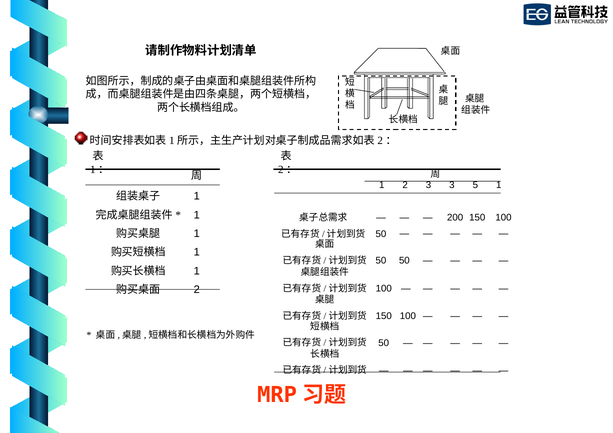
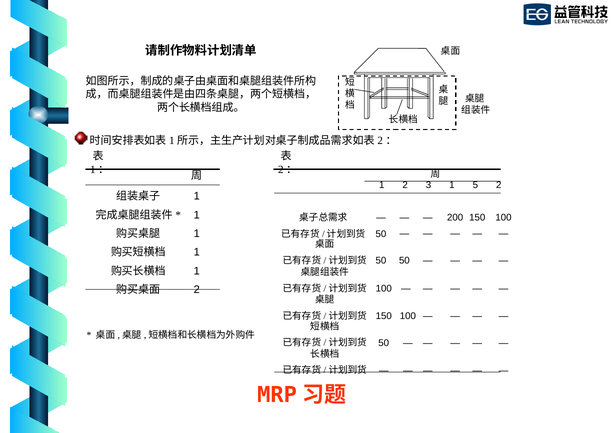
3 3: 3 -> 1 (452, 185)
5 1: 1 -> 2 (499, 185)
